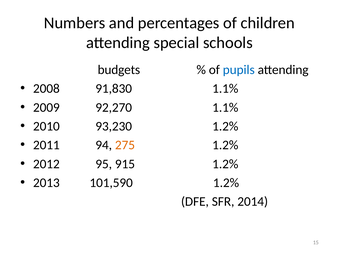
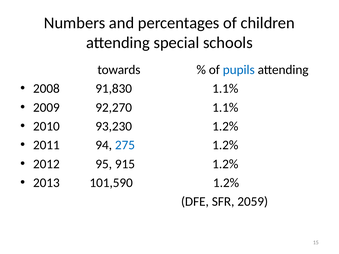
budgets: budgets -> towards (119, 70)
275 colour: orange -> blue (125, 145)
2014: 2014 -> 2059 (253, 202)
